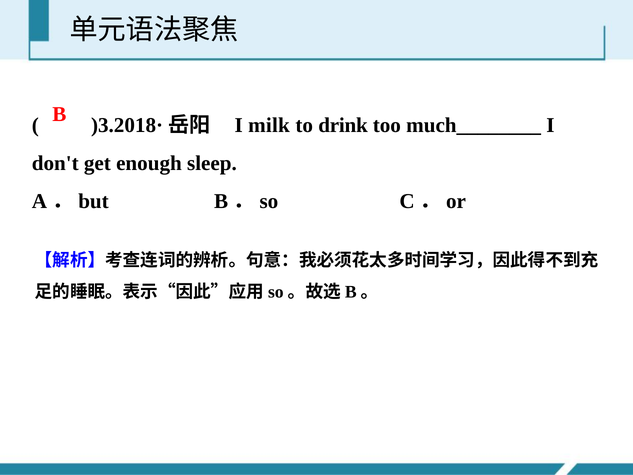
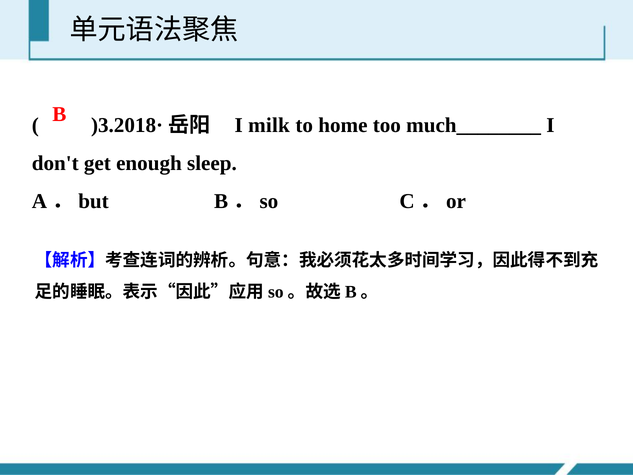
drink: drink -> home (343, 125)
